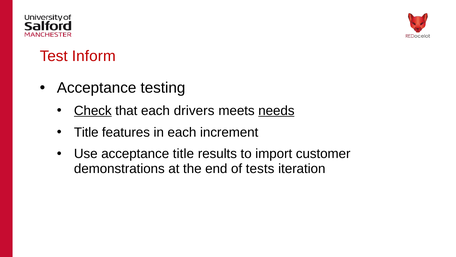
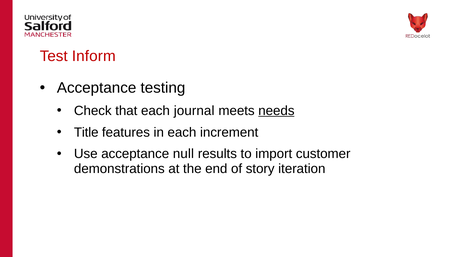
Check underline: present -> none (93, 110)
drivers: drivers -> journal (194, 110)
acceptance title: title -> null (183, 154)
tests: tests -> story (260, 168)
